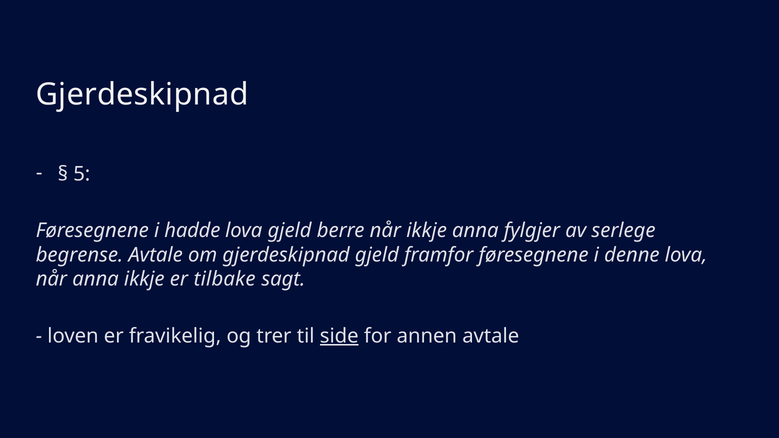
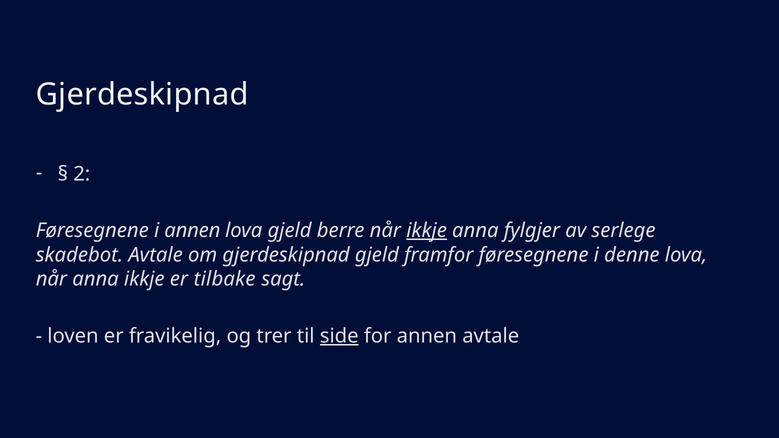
5: 5 -> 2 (82, 174)
i hadde: hadde -> annen (192, 231)
ikkje underline: none -> present (427, 231)
begrense: begrense -> skadebot (79, 255)
